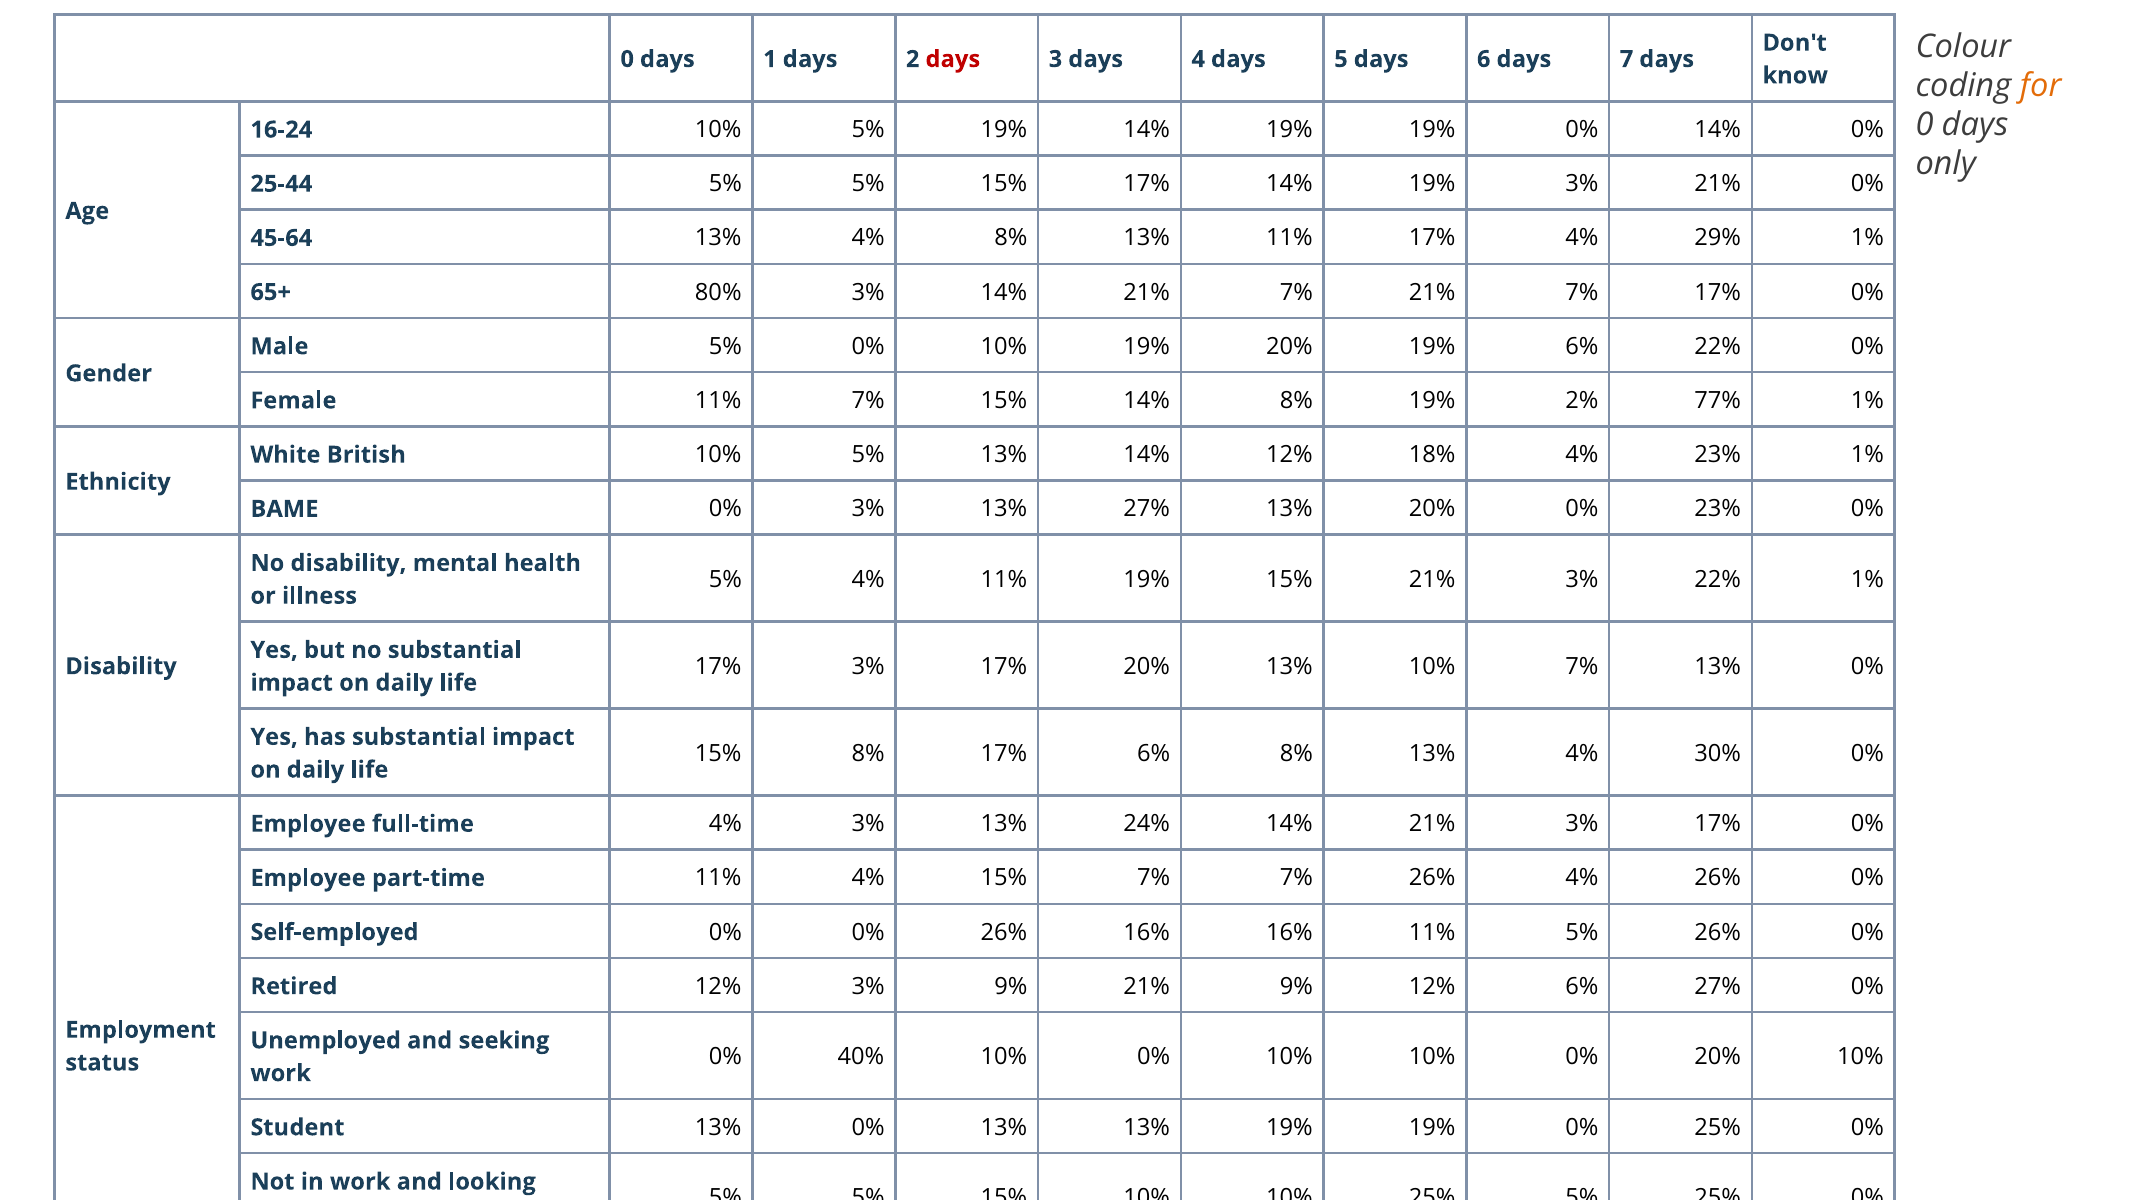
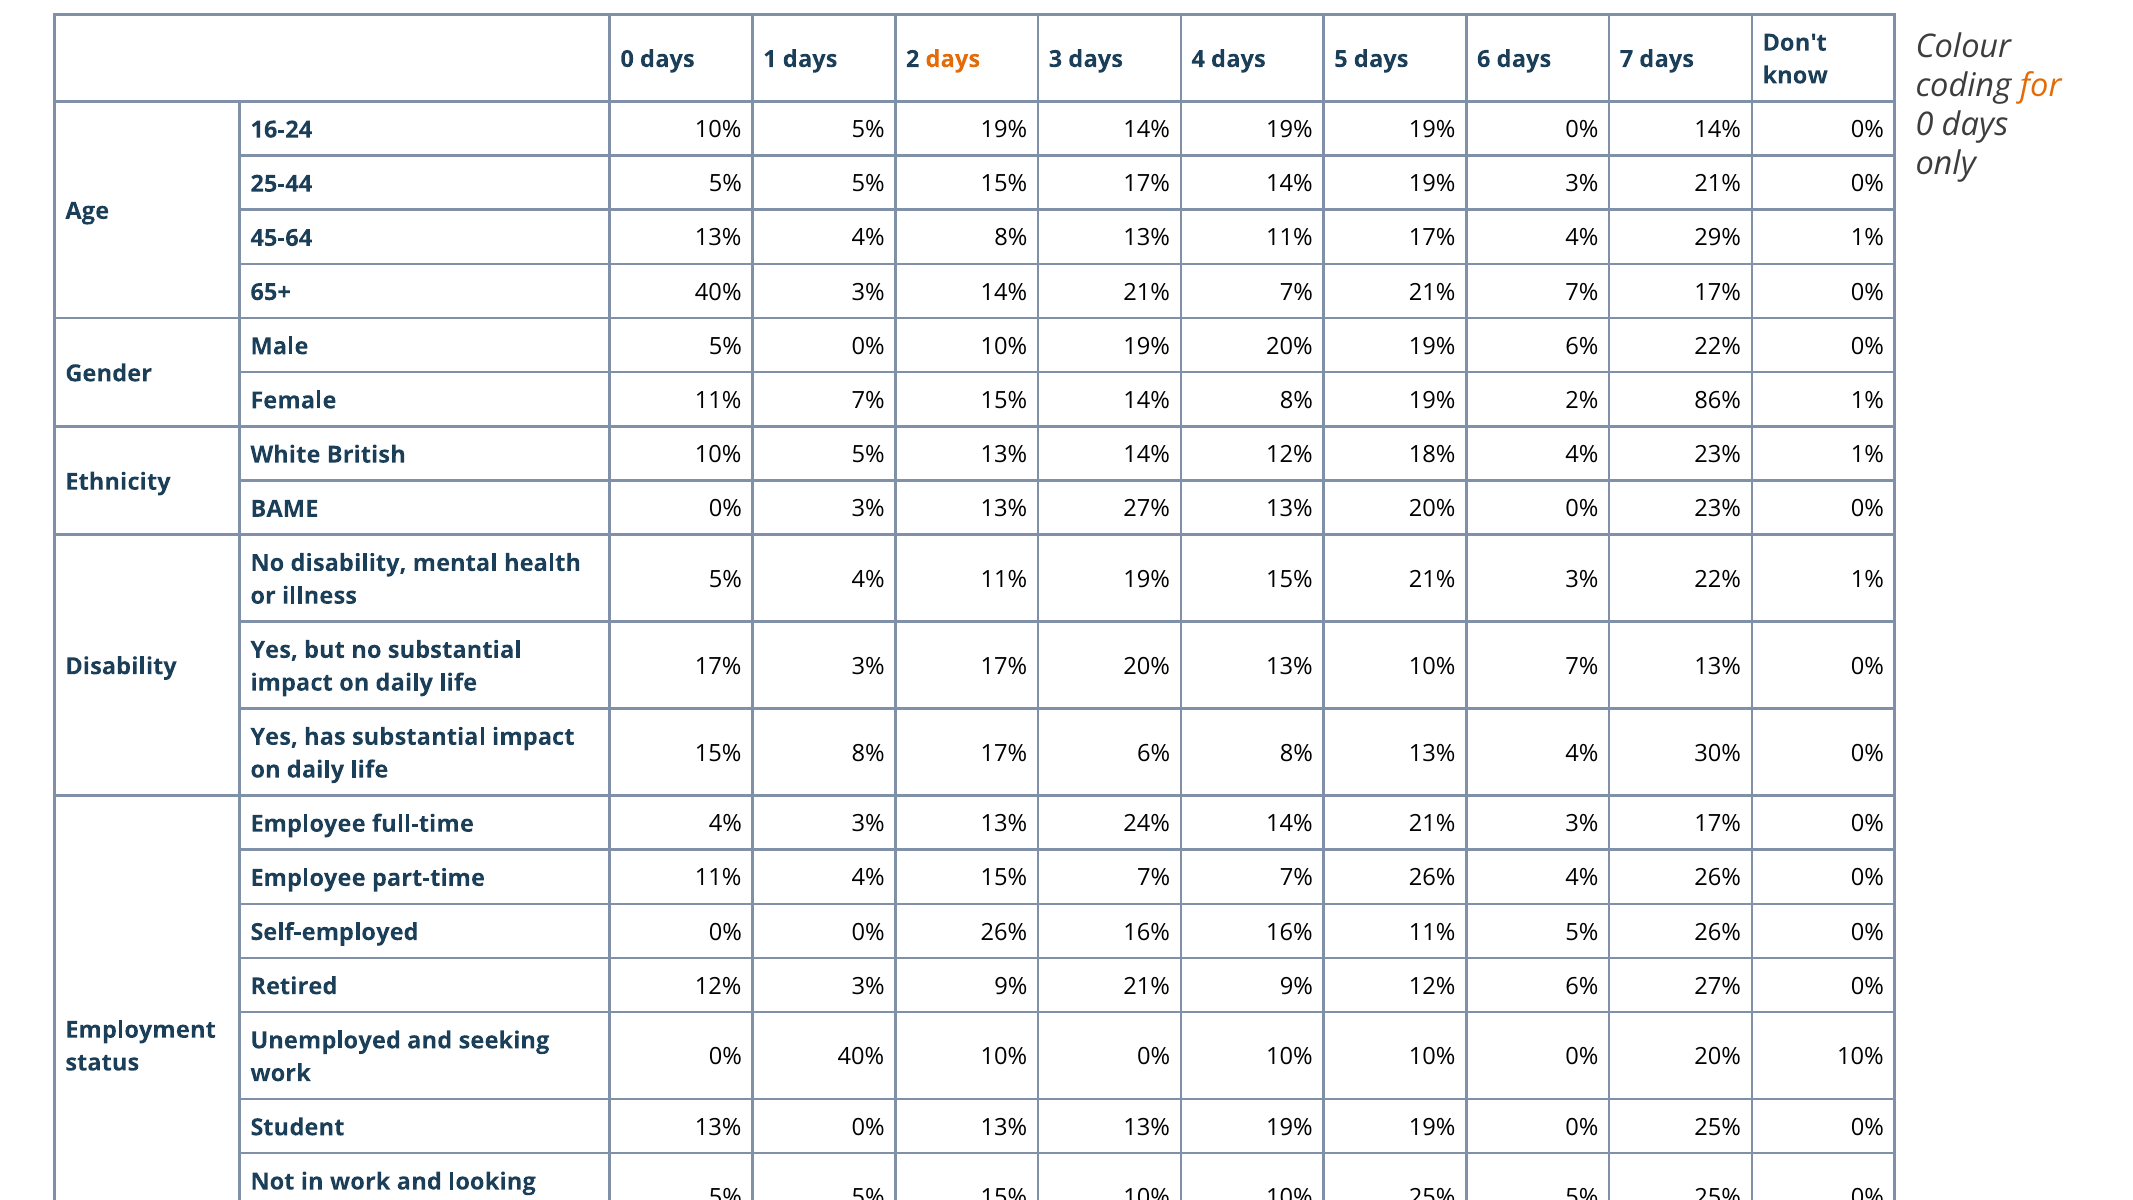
days colour: red -> orange (953, 59)
65+ 80%: 80% -> 40% (718, 292)
77%: 77% -> 86% (1718, 401)
